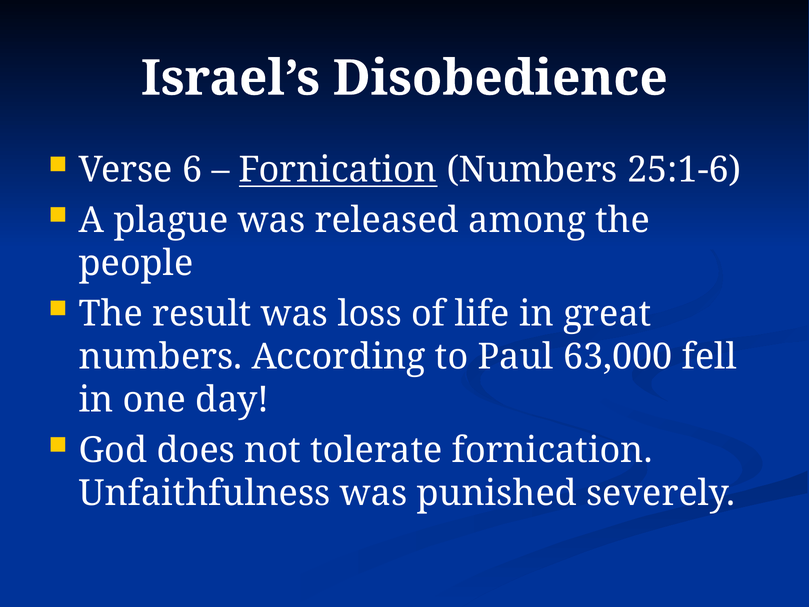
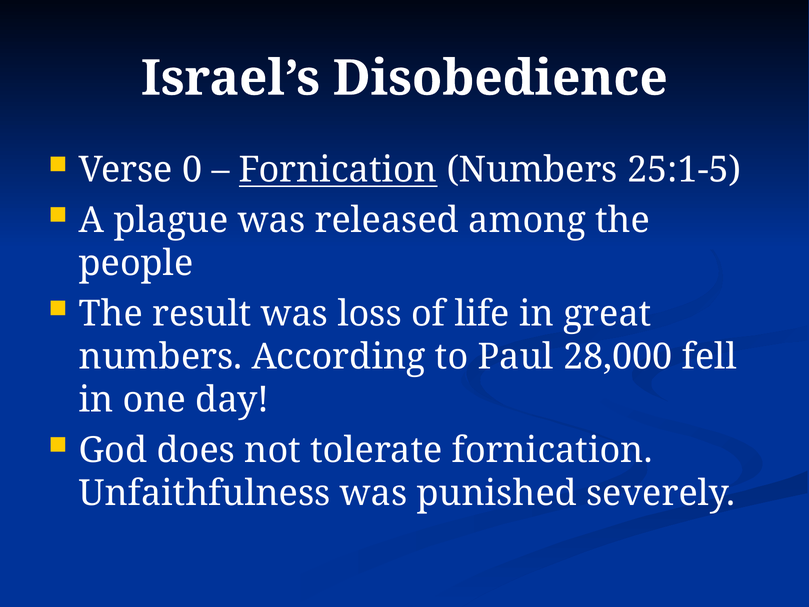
6: 6 -> 0 (192, 170)
25:1-6: 25:1-6 -> 25:1-5 (684, 170)
63,000: 63,000 -> 28,000 (618, 357)
